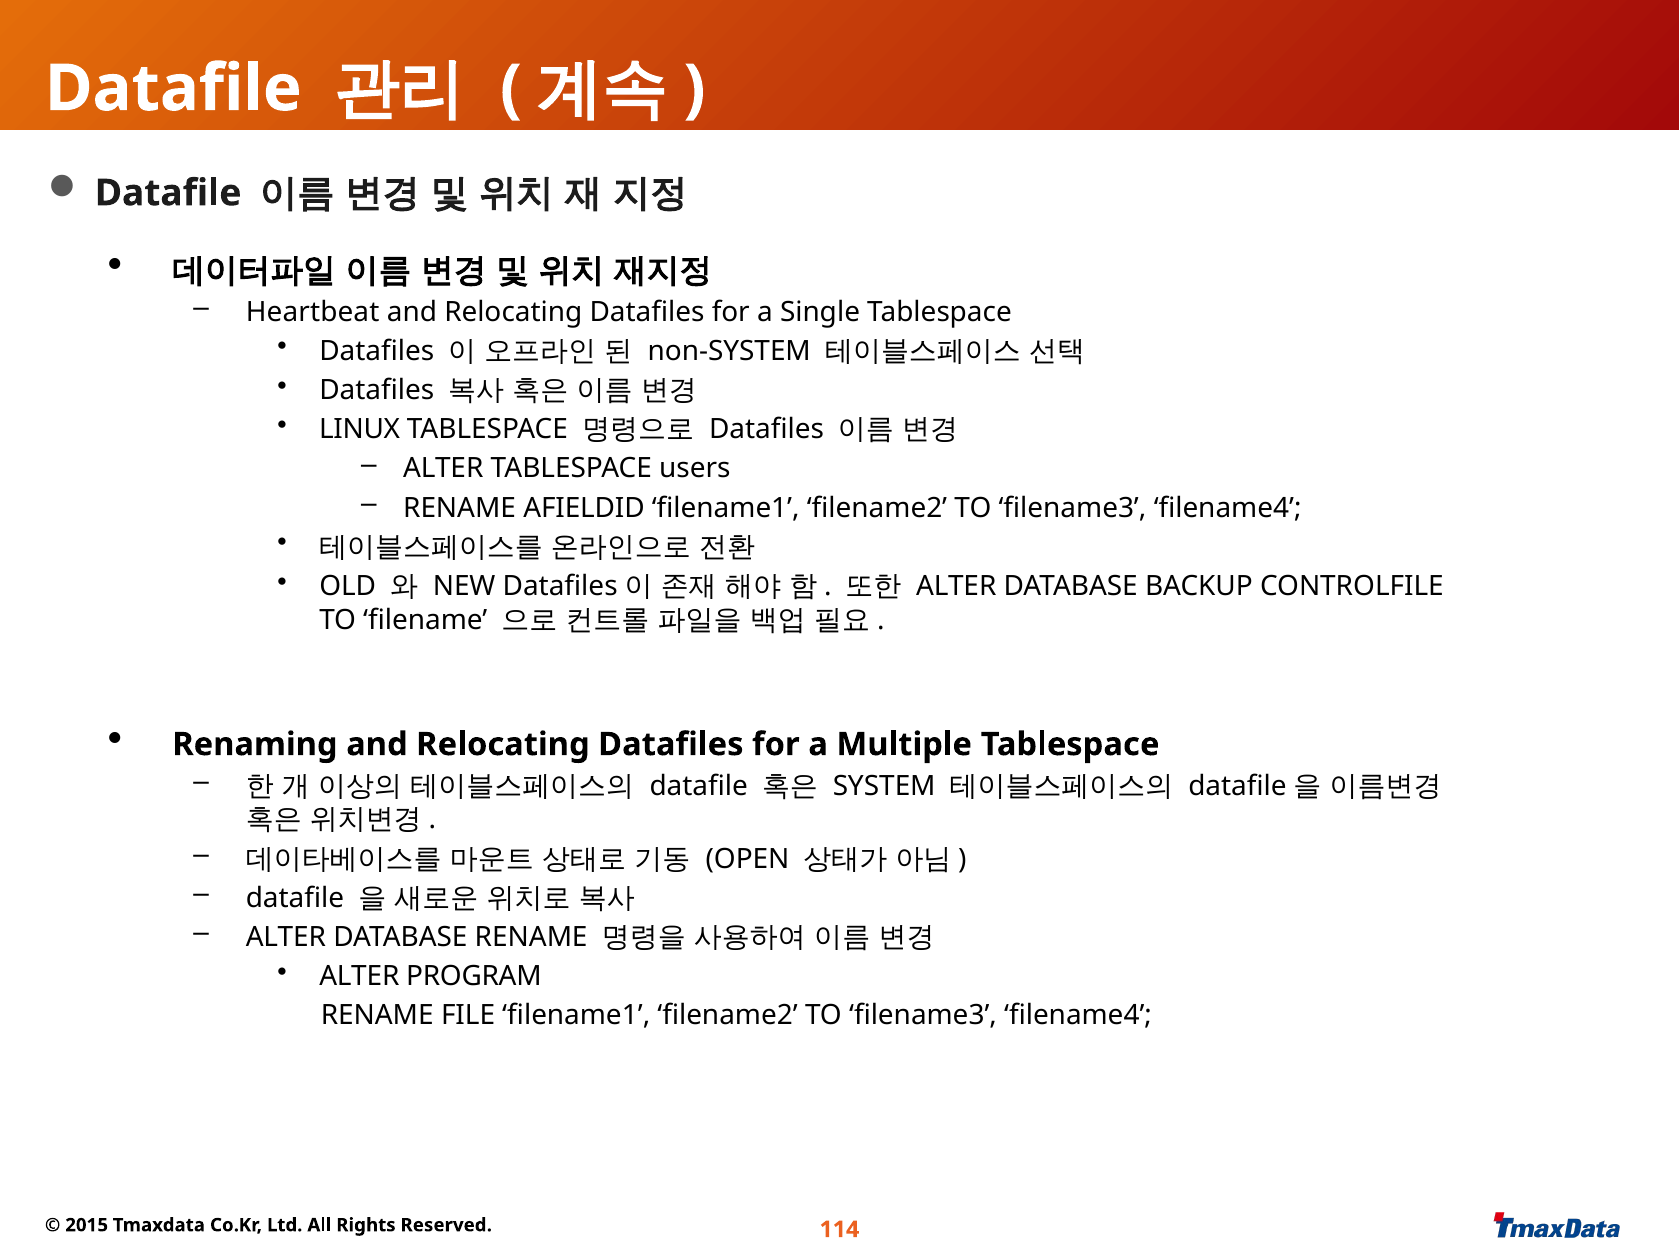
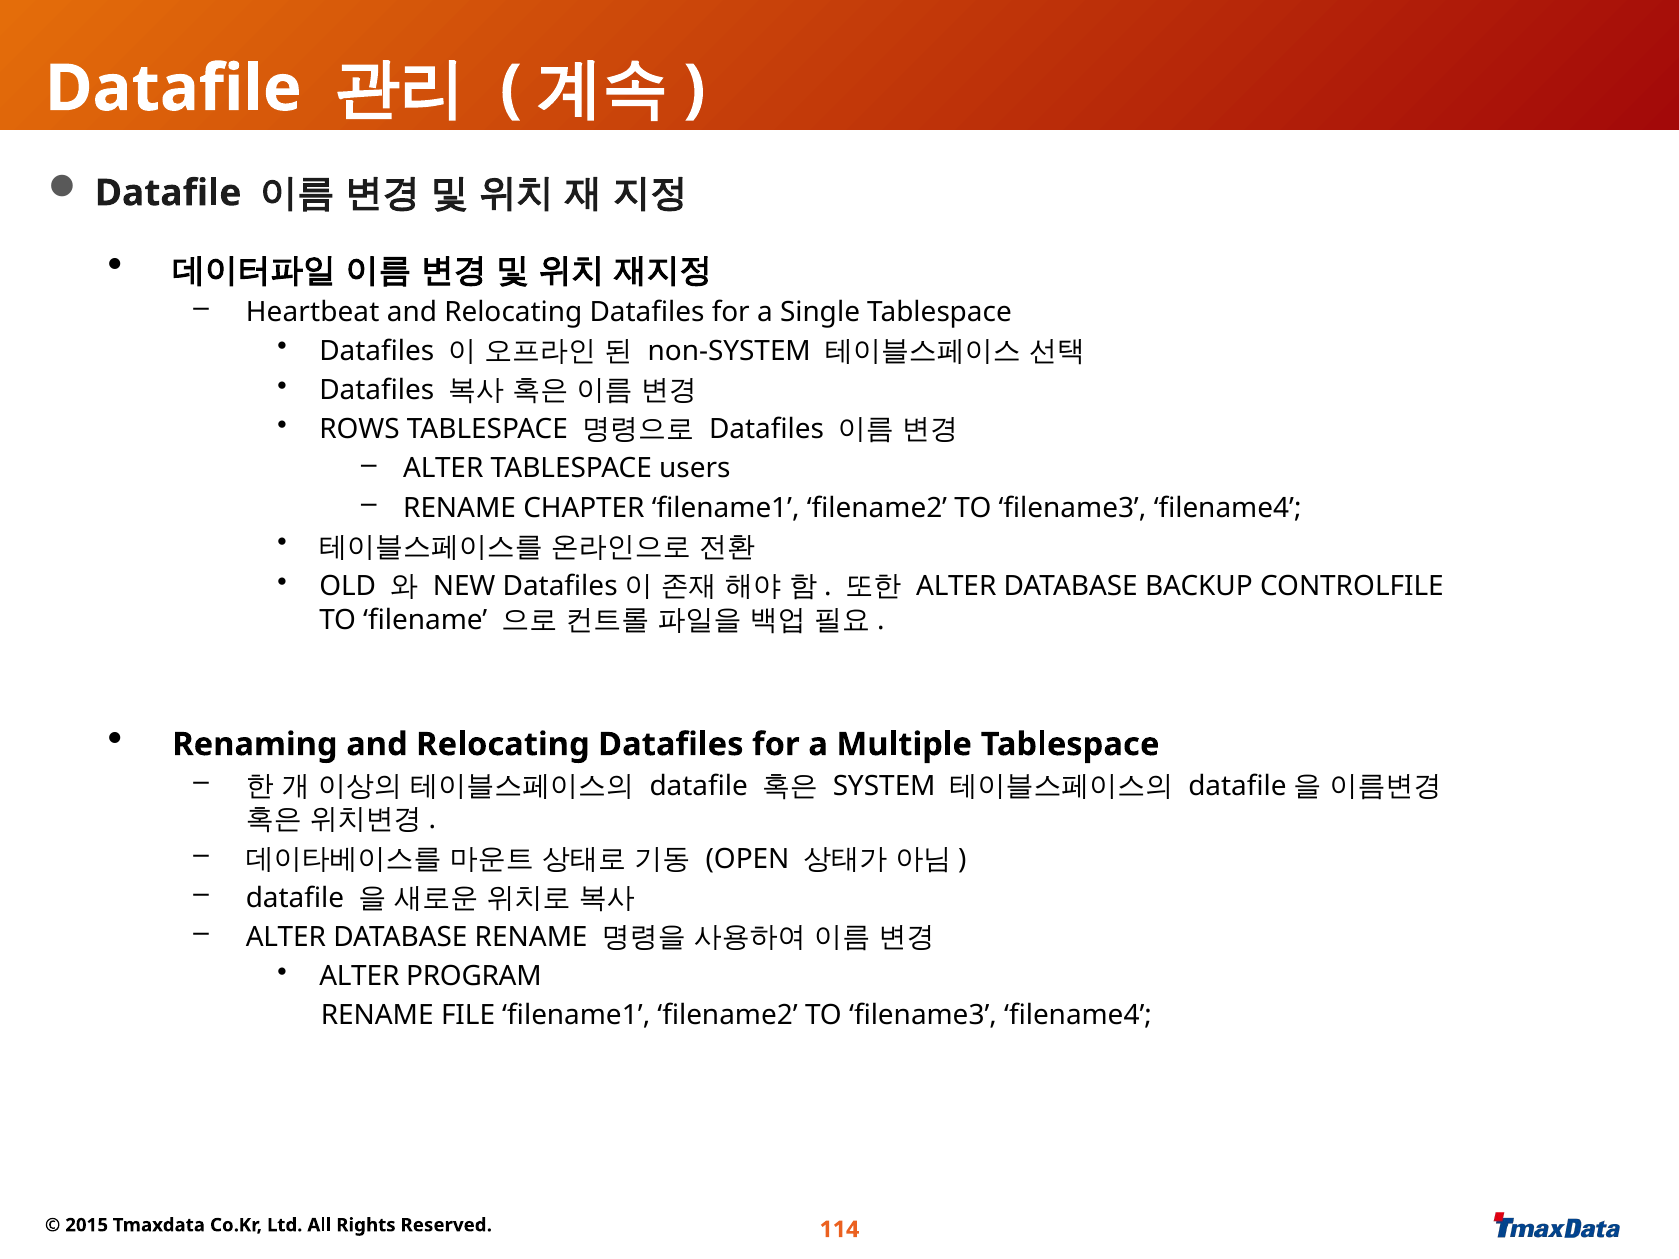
LINUX: LINUX -> ROWS (359, 430)
AFIELDID: AFIELDID -> CHAPTER (584, 508)
